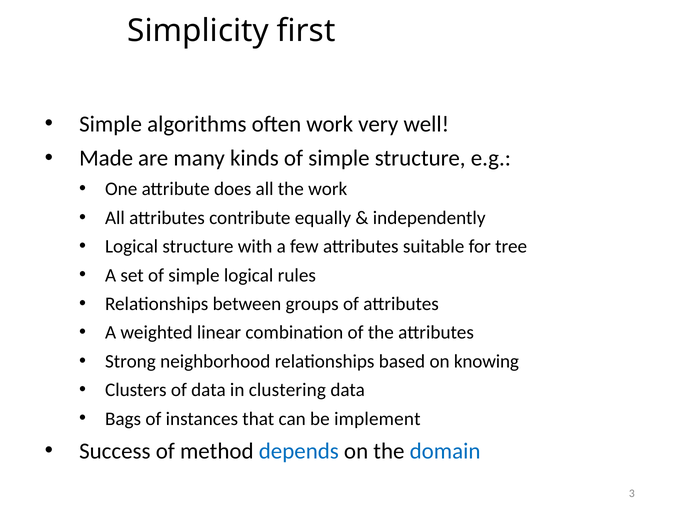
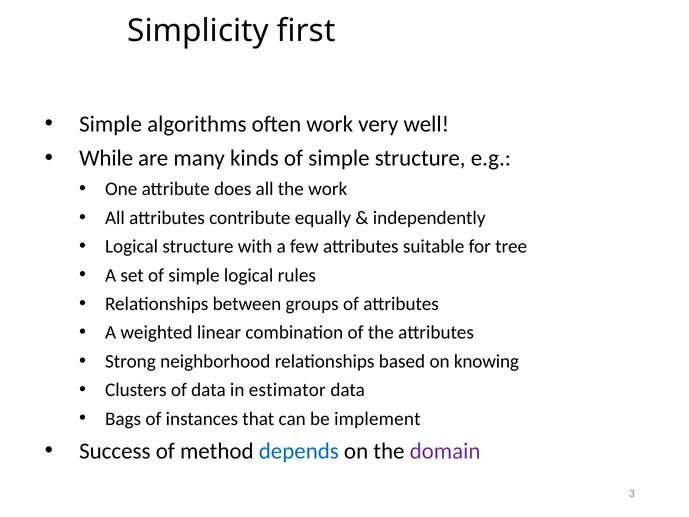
Made: Made -> While (106, 158)
clustering: clustering -> estimator (287, 390)
domain colour: blue -> purple (445, 451)
